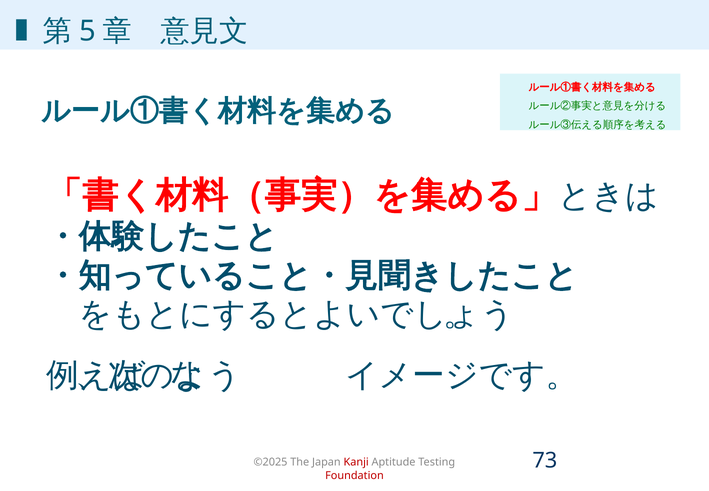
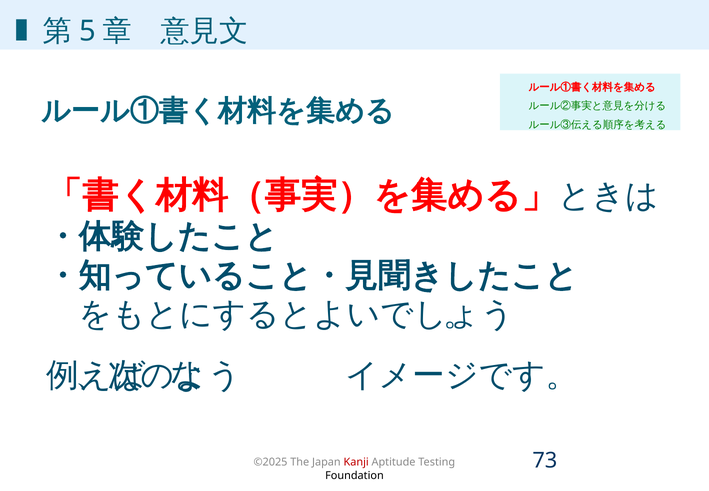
Foundation colour: red -> black (354, 475)
